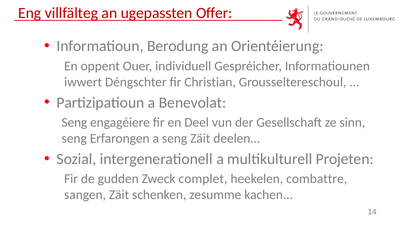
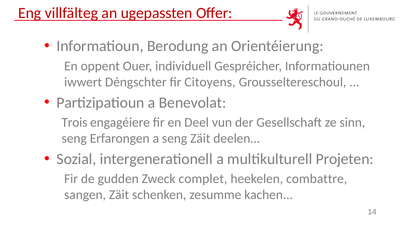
Christian: Christian -> Citoyens (210, 82)
Seng: Seng -> Trois (74, 123)
